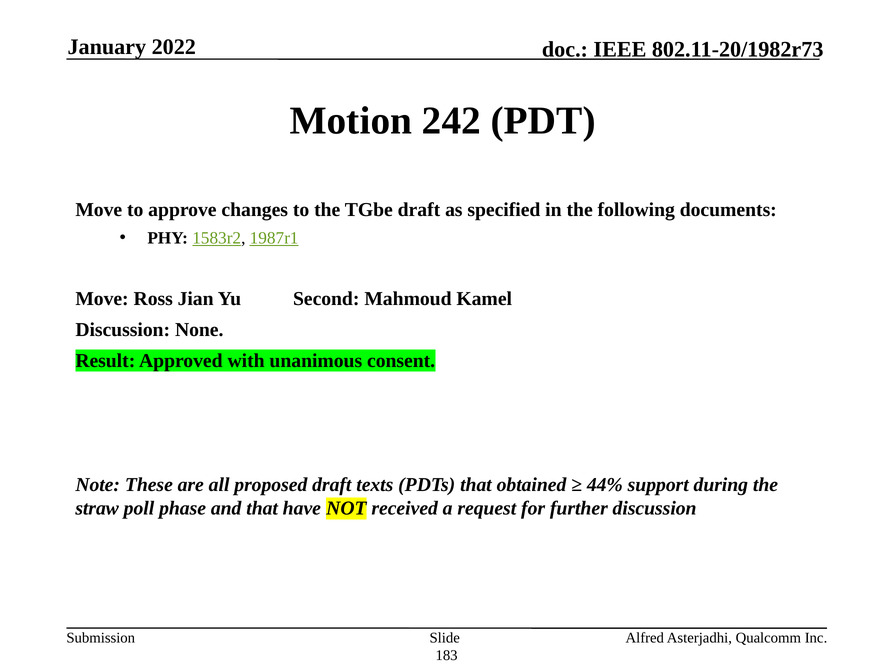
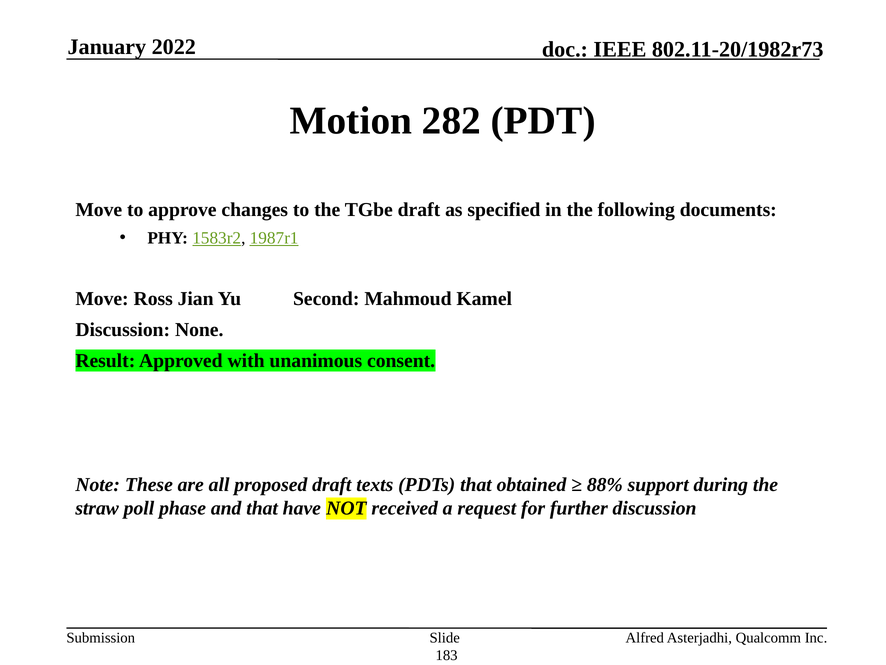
242: 242 -> 282 (451, 121)
44%: 44% -> 88% (605, 485)
